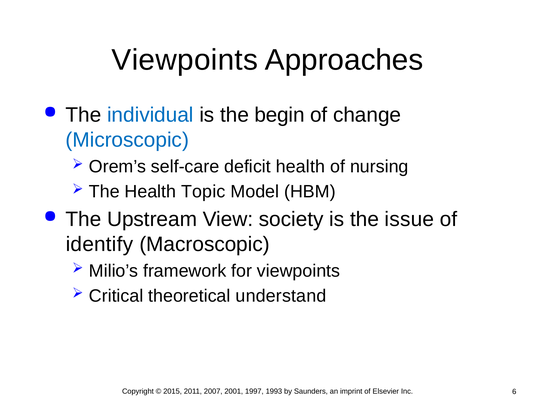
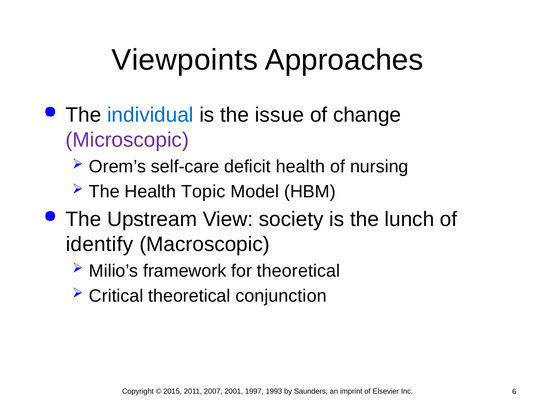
begin: begin -> issue (279, 115)
Microscopic colour: blue -> purple (127, 140)
issue: issue -> lunch (409, 219)
for viewpoints: viewpoints -> theoretical (298, 270)
understand: understand -> conjunction (281, 295)
